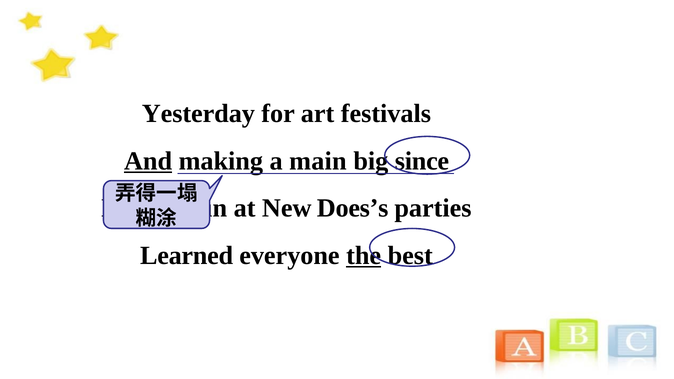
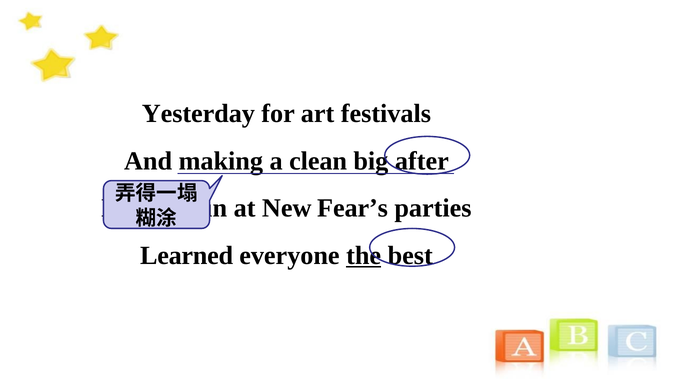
And underline: present -> none (148, 161)
main: main -> clean (318, 161)
since: since -> after (422, 161)
Does’s: Does’s -> Fear’s (353, 208)
